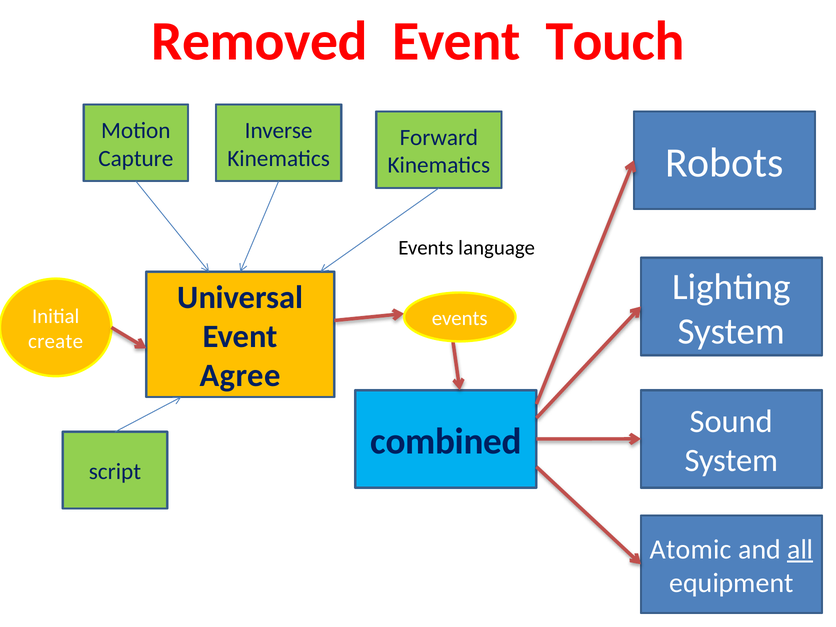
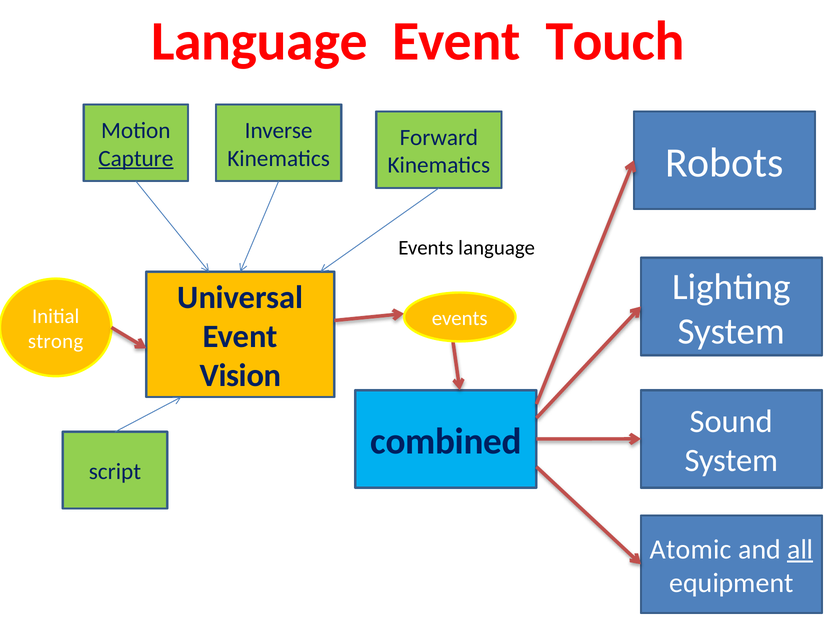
Removed: Removed -> Language (259, 41)
Capture underline: none -> present (136, 158)
create: create -> strong (56, 341)
Agree: Agree -> Vision (240, 376)
